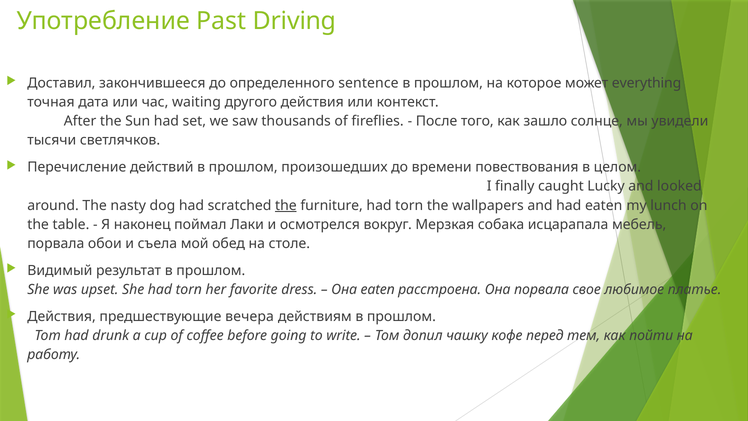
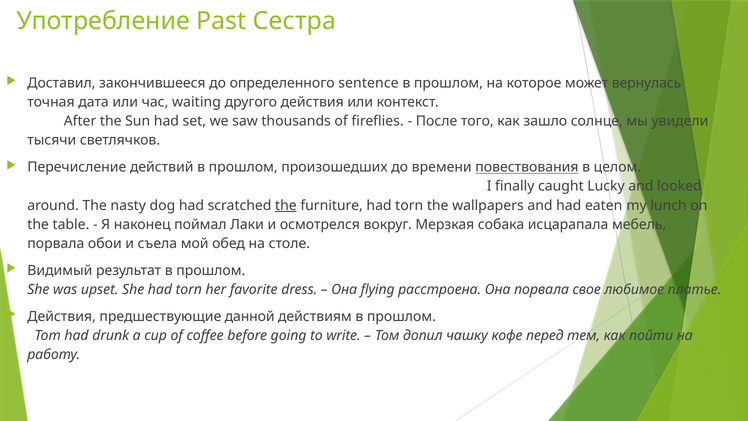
Driving: Driving -> Сестра (294, 21)
everything: everything -> вернулась (647, 83)
повествования underline: none -> present (527, 167)
Она eaten: eaten -> flying (378, 289)
вечера: вечера -> данной (250, 316)
